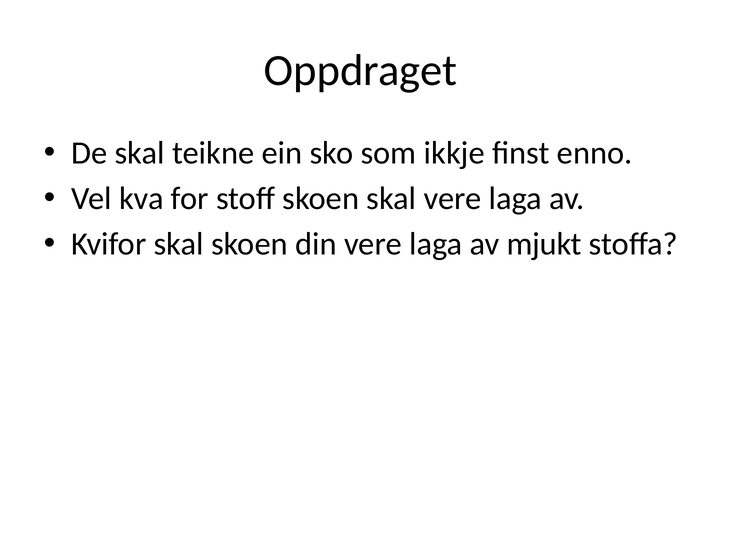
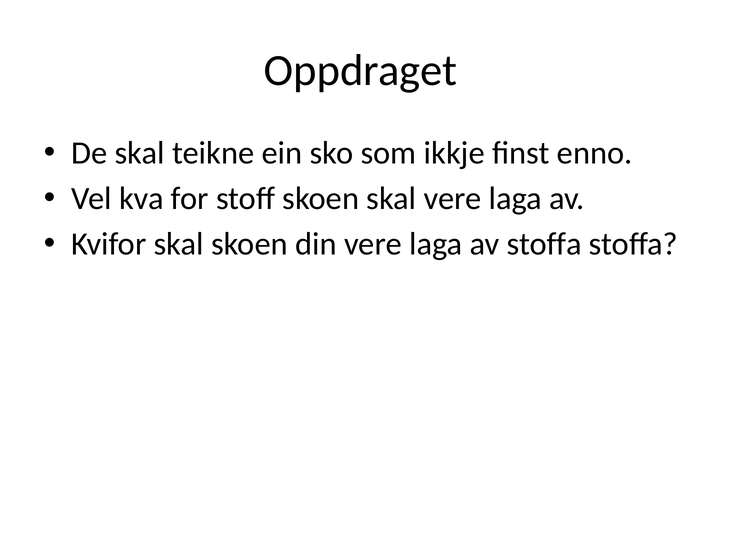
av mjukt: mjukt -> stoffa (544, 244)
